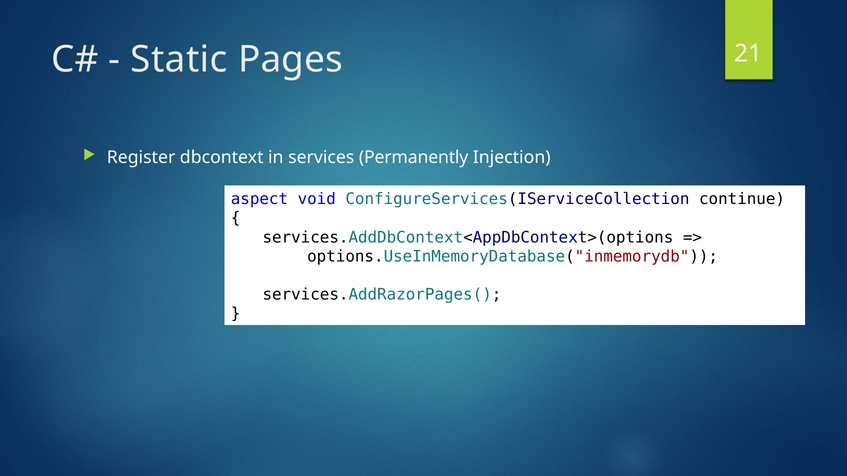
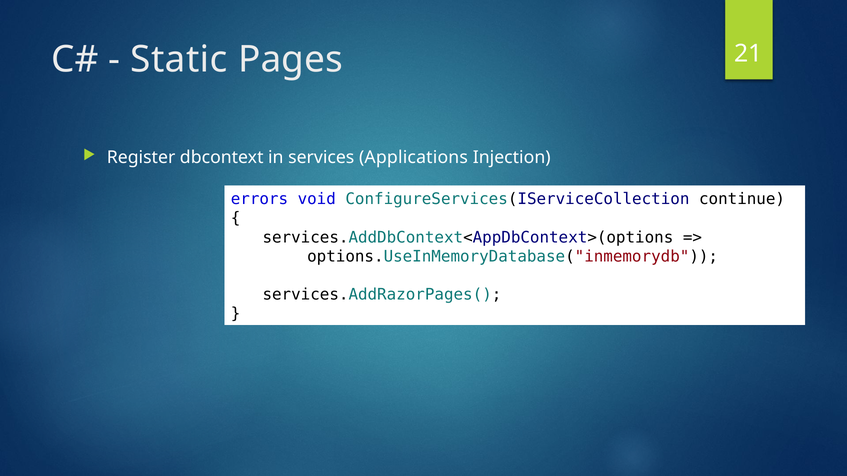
Permanently: Permanently -> Applications (413, 158)
aspect: aspect -> errors (259, 199)
